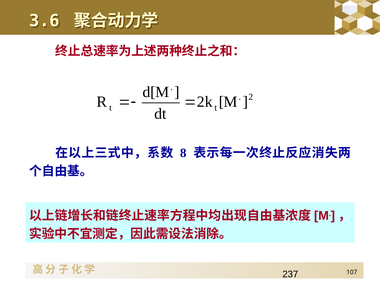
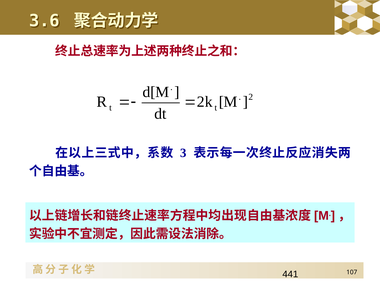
8: 8 -> 3 (183, 153)
237: 237 -> 441 (290, 274)
